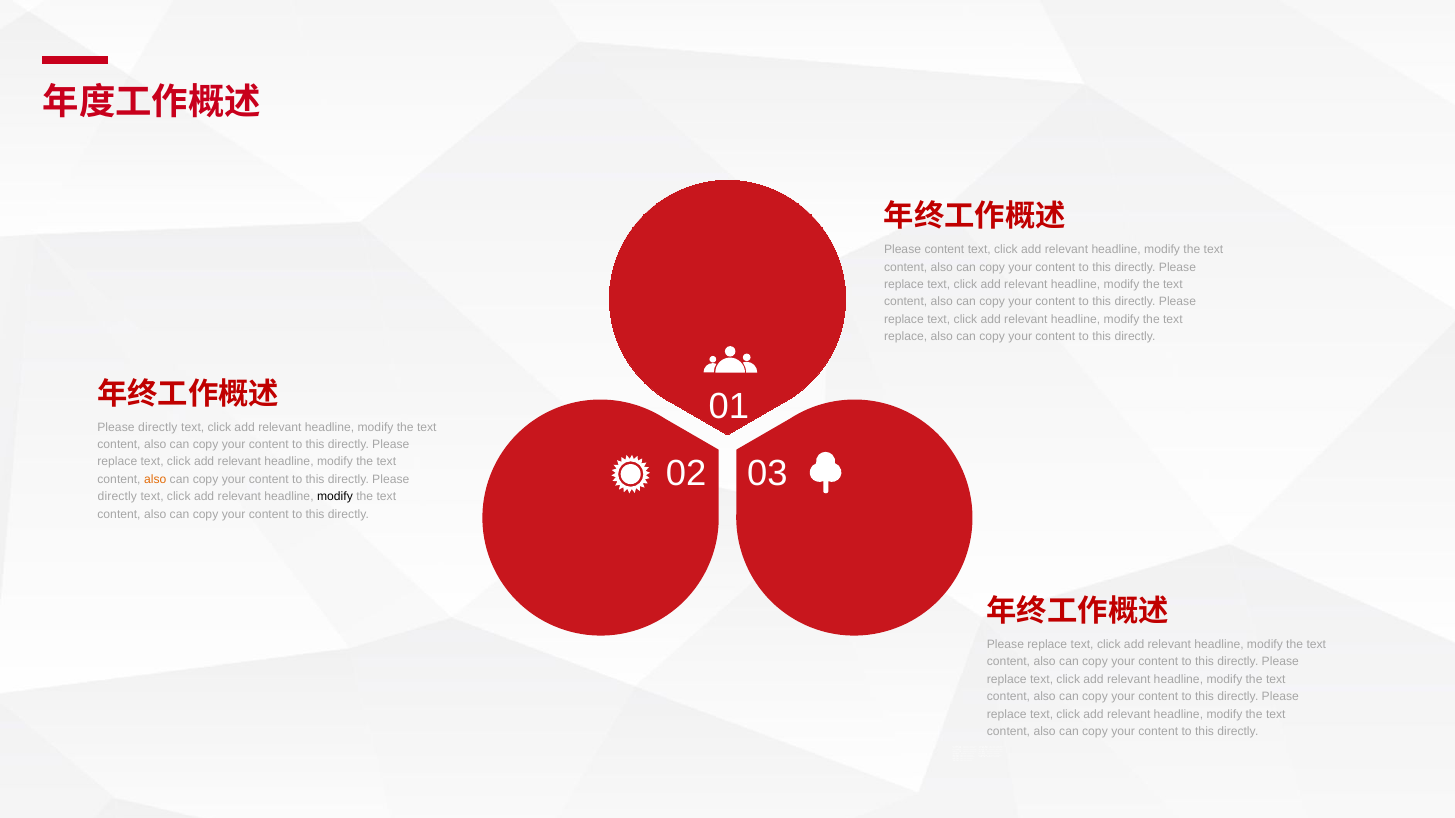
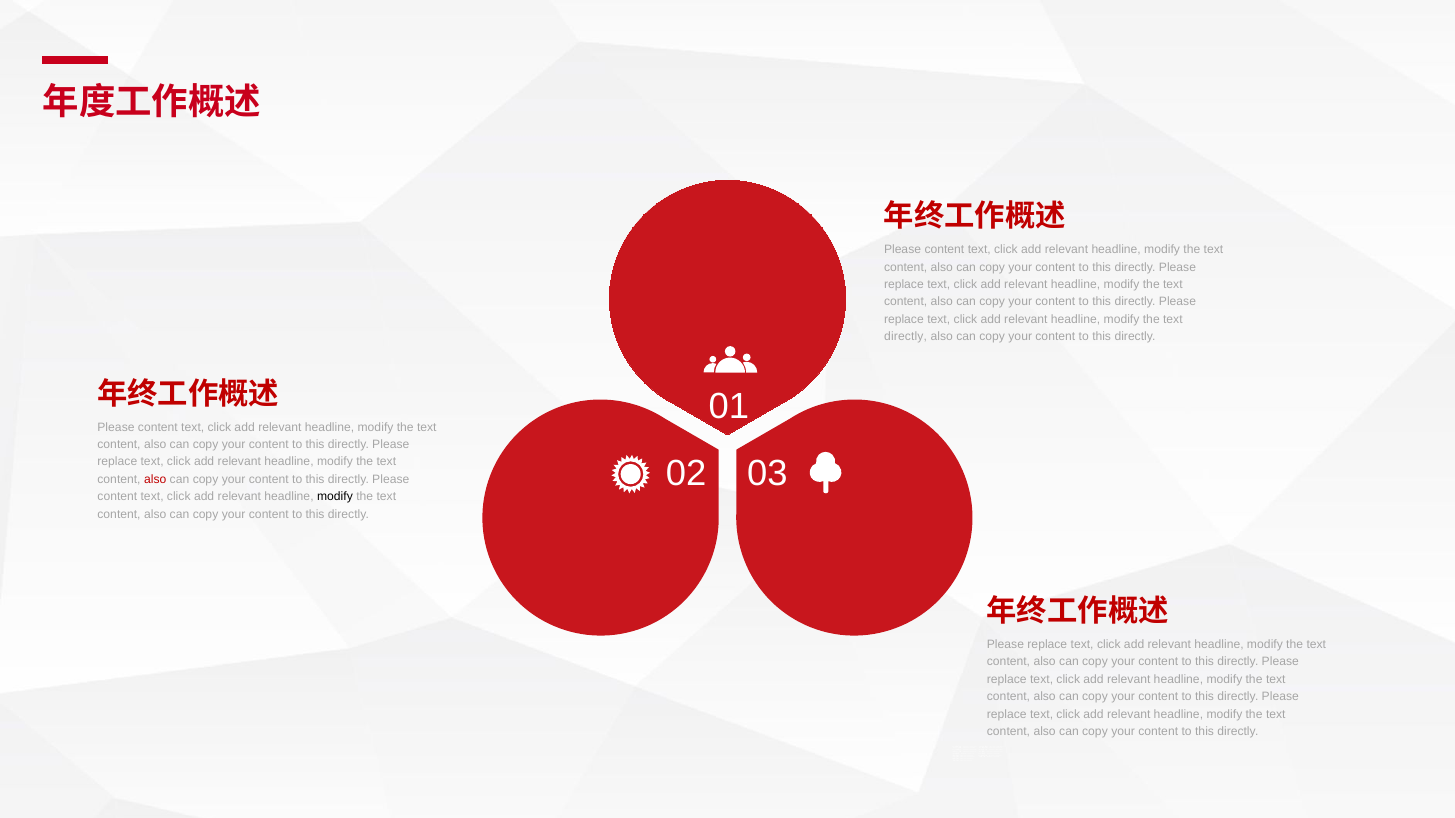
replace: replace -> directly (906, 337)
directly: directly -> content (158, 427)
also colour: orange -> red (155, 480)
directly: directly -> content (117, 497)
